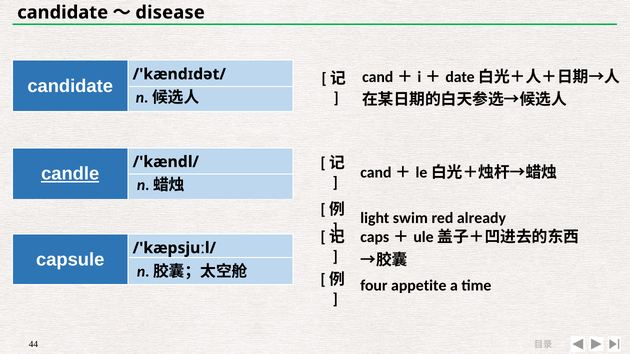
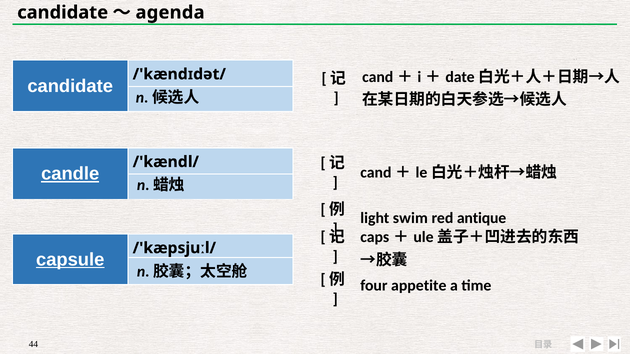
disease: disease -> agenda (170, 13)
already: already -> antique (482, 218)
capsule underline: none -> present (70, 260)
